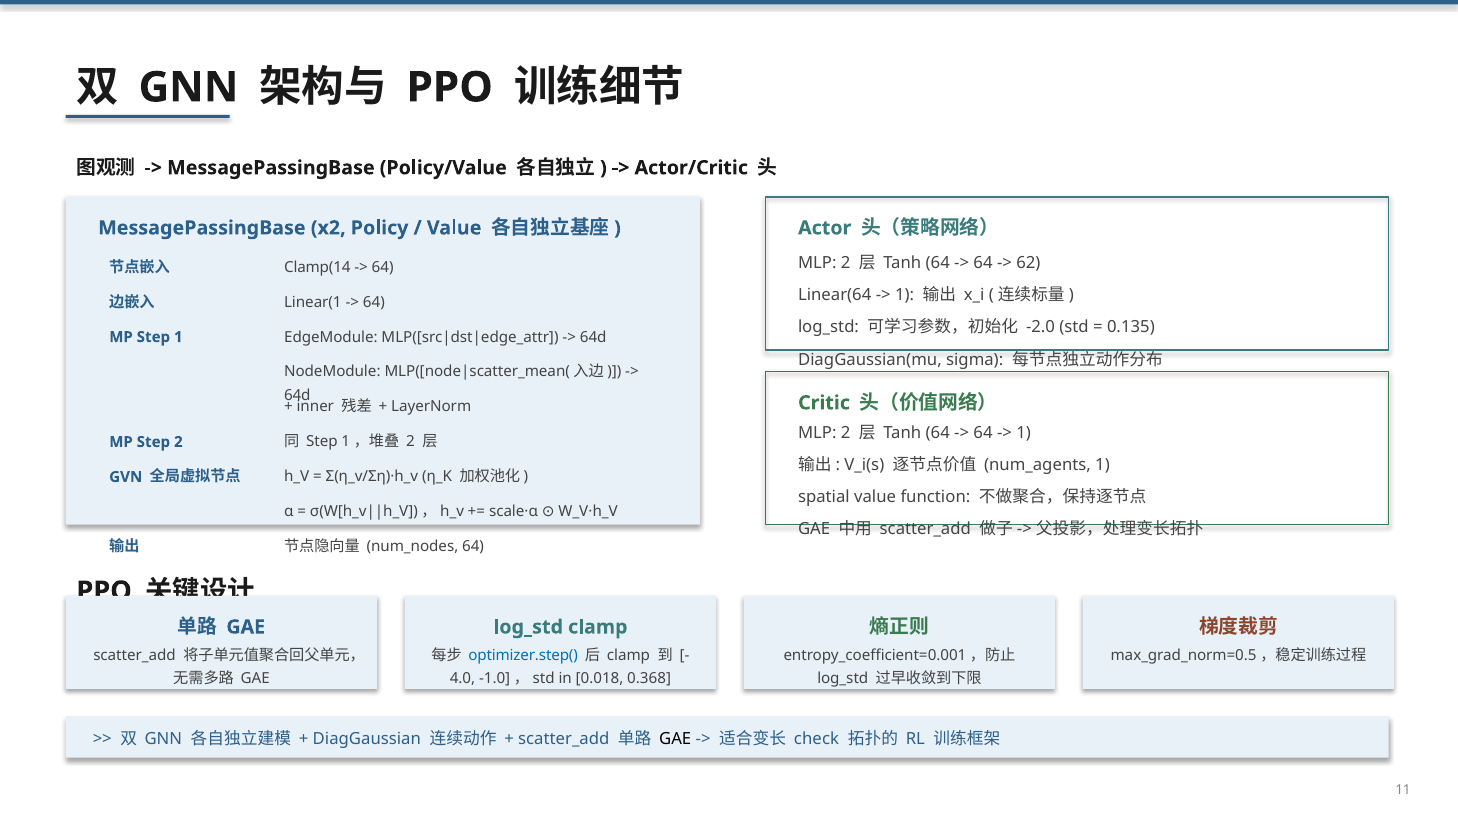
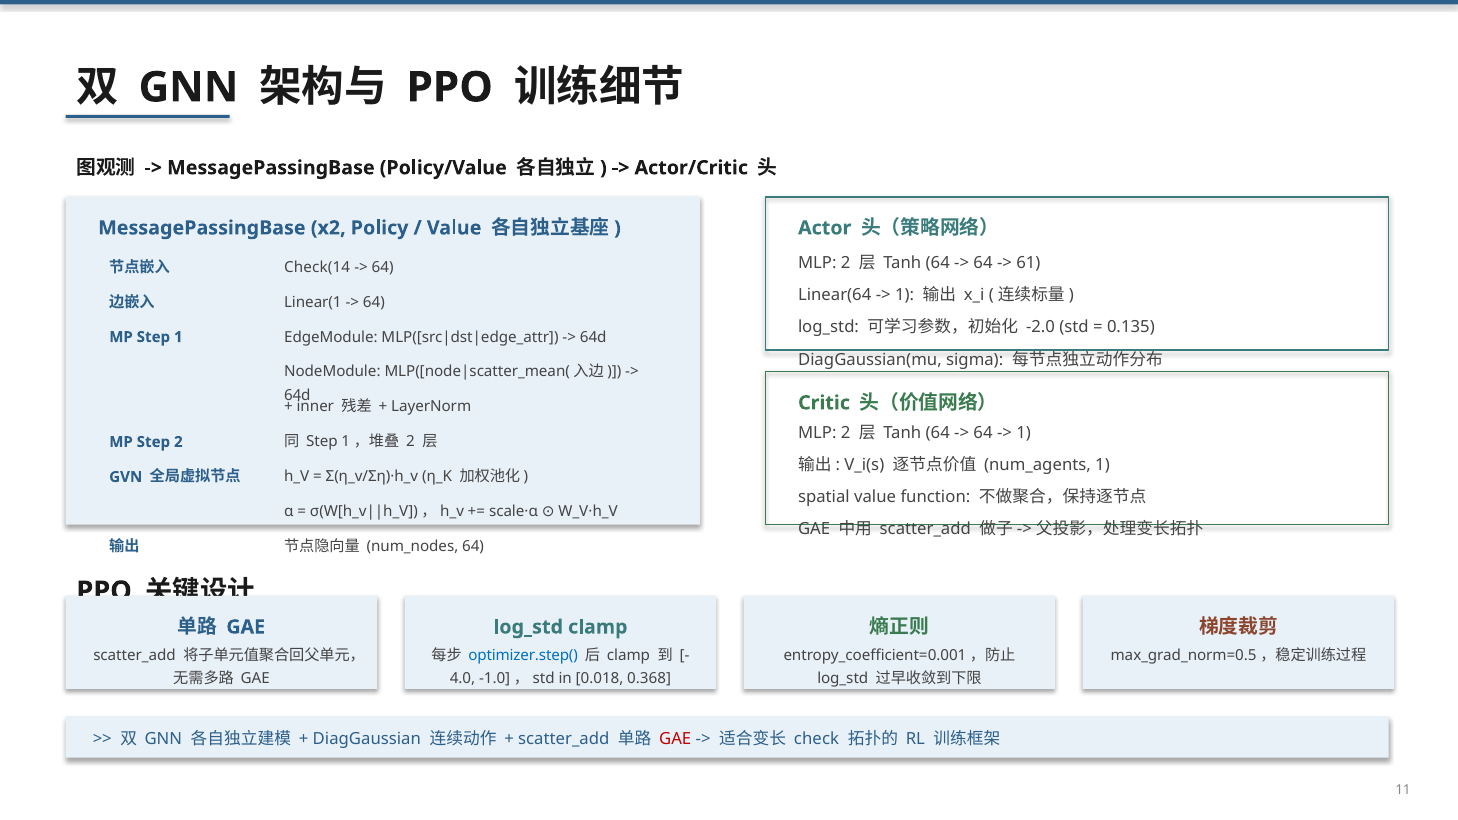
62: 62 -> 61 (1028, 263)
Clamp(14: Clamp(14 -> Check(14 (317, 267)
GAE colour: black -> red (675, 739)
